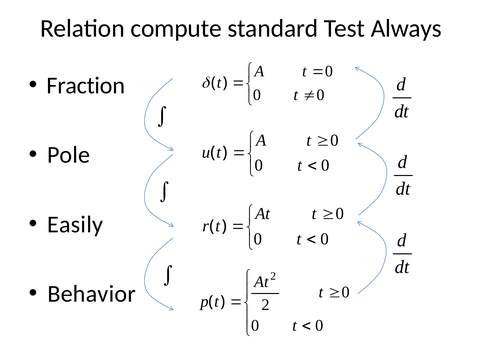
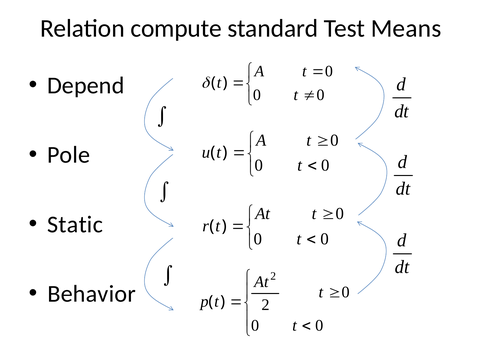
Always: Always -> Means (406, 28)
Fraction: Fraction -> Depend (86, 85)
Easily: Easily -> Static (75, 224)
